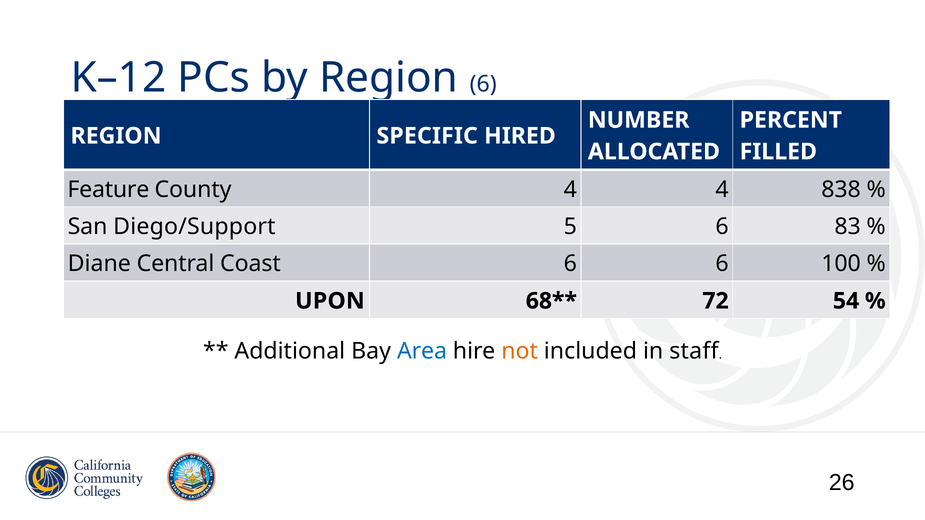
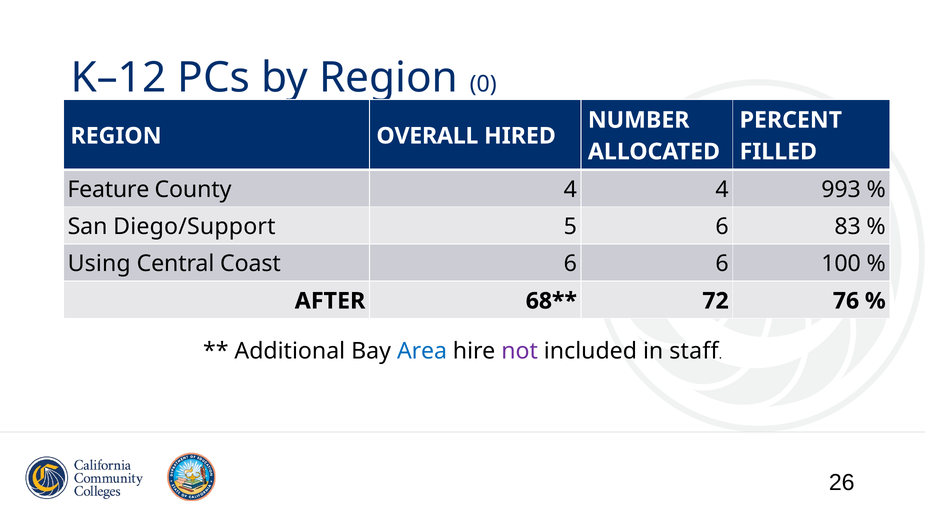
6: 6 -> 0 (483, 84)
SPECIFIC: SPECIFIC -> OVERALL (427, 136)
838: 838 -> 993 (841, 190)
Diane: Diane -> Using (99, 264)
UPON: UPON -> AFTER (330, 301)
54: 54 -> 76 (846, 301)
not colour: orange -> purple (520, 351)
